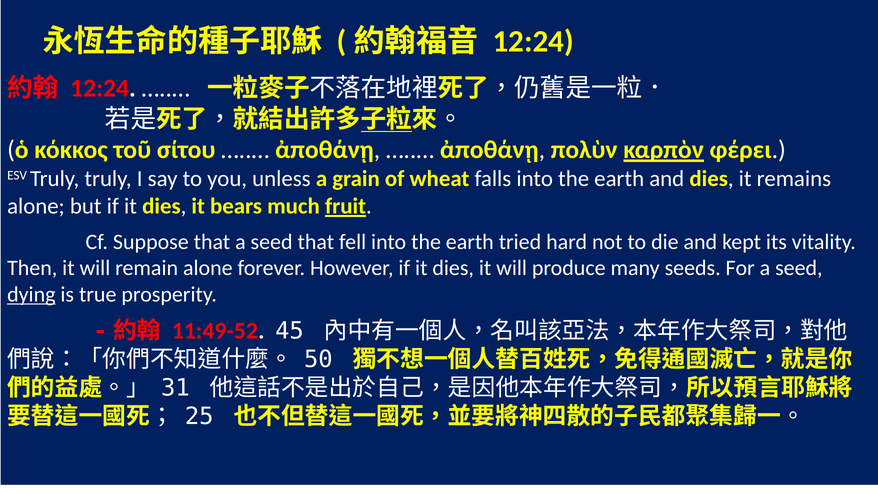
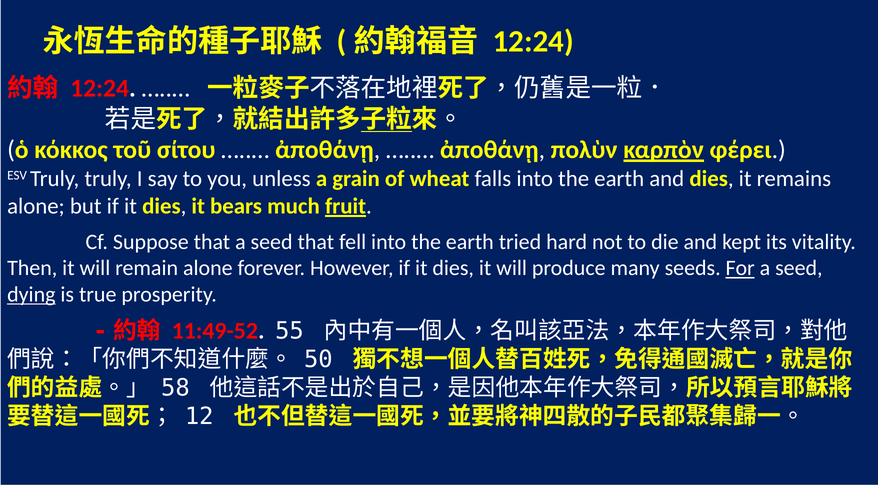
For underline: none -> present (740, 268)
45: 45 -> 55 (289, 331)
31: 31 -> 58 (175, 388)
25: 25 -> 12 (199, 416)
